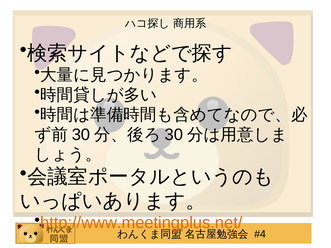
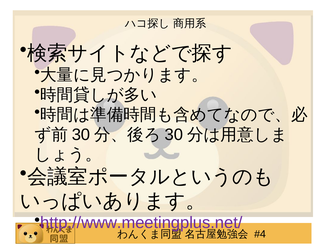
http://www.meetingplus.net/ colour: orange -> purple (141, 223)
